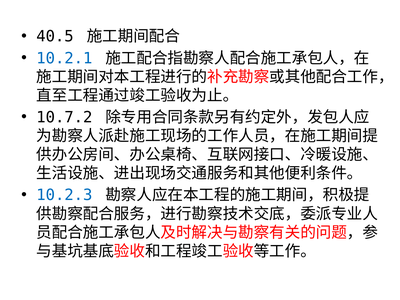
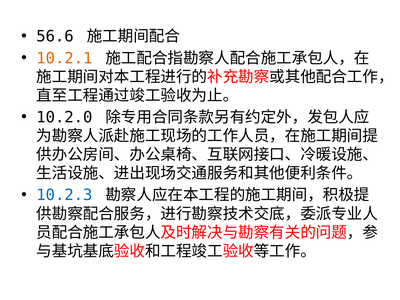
40.5: 40.5 -> 56.6 (55, 36)
10.2.1 colour: blue -> orange (64, 58)
10.7.2: 10.7.2 -> 10.2.0 (64, 117)
